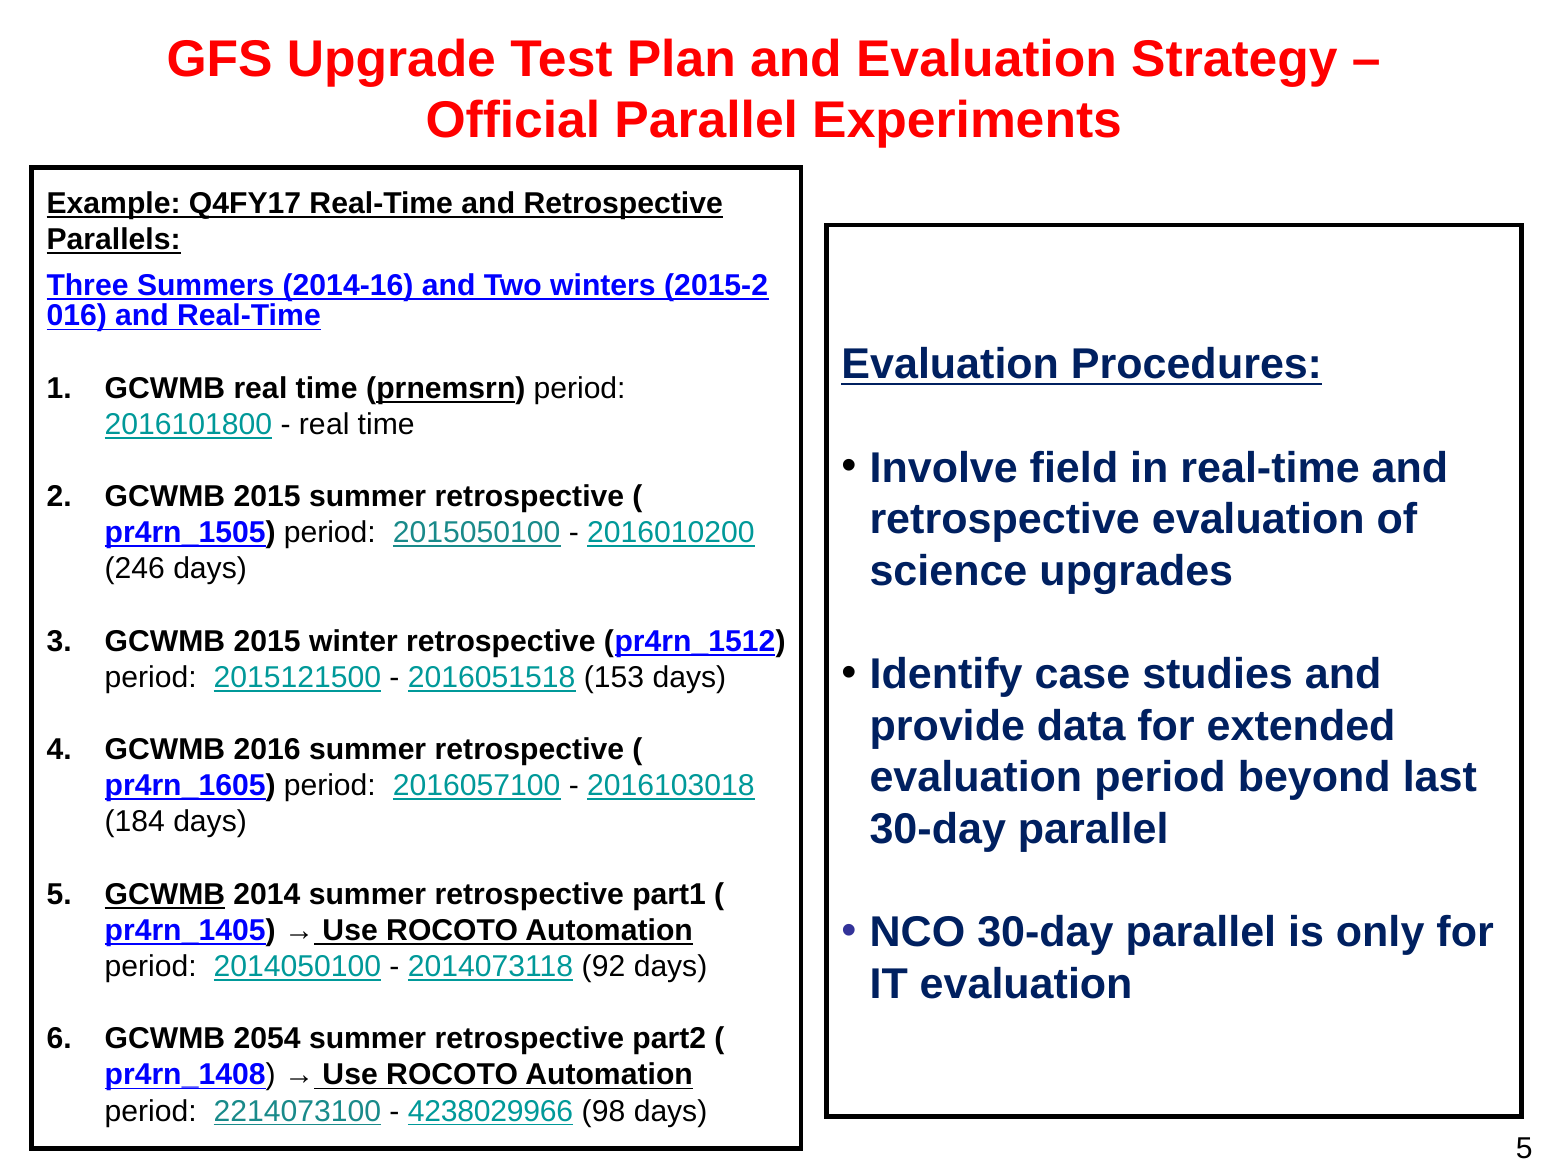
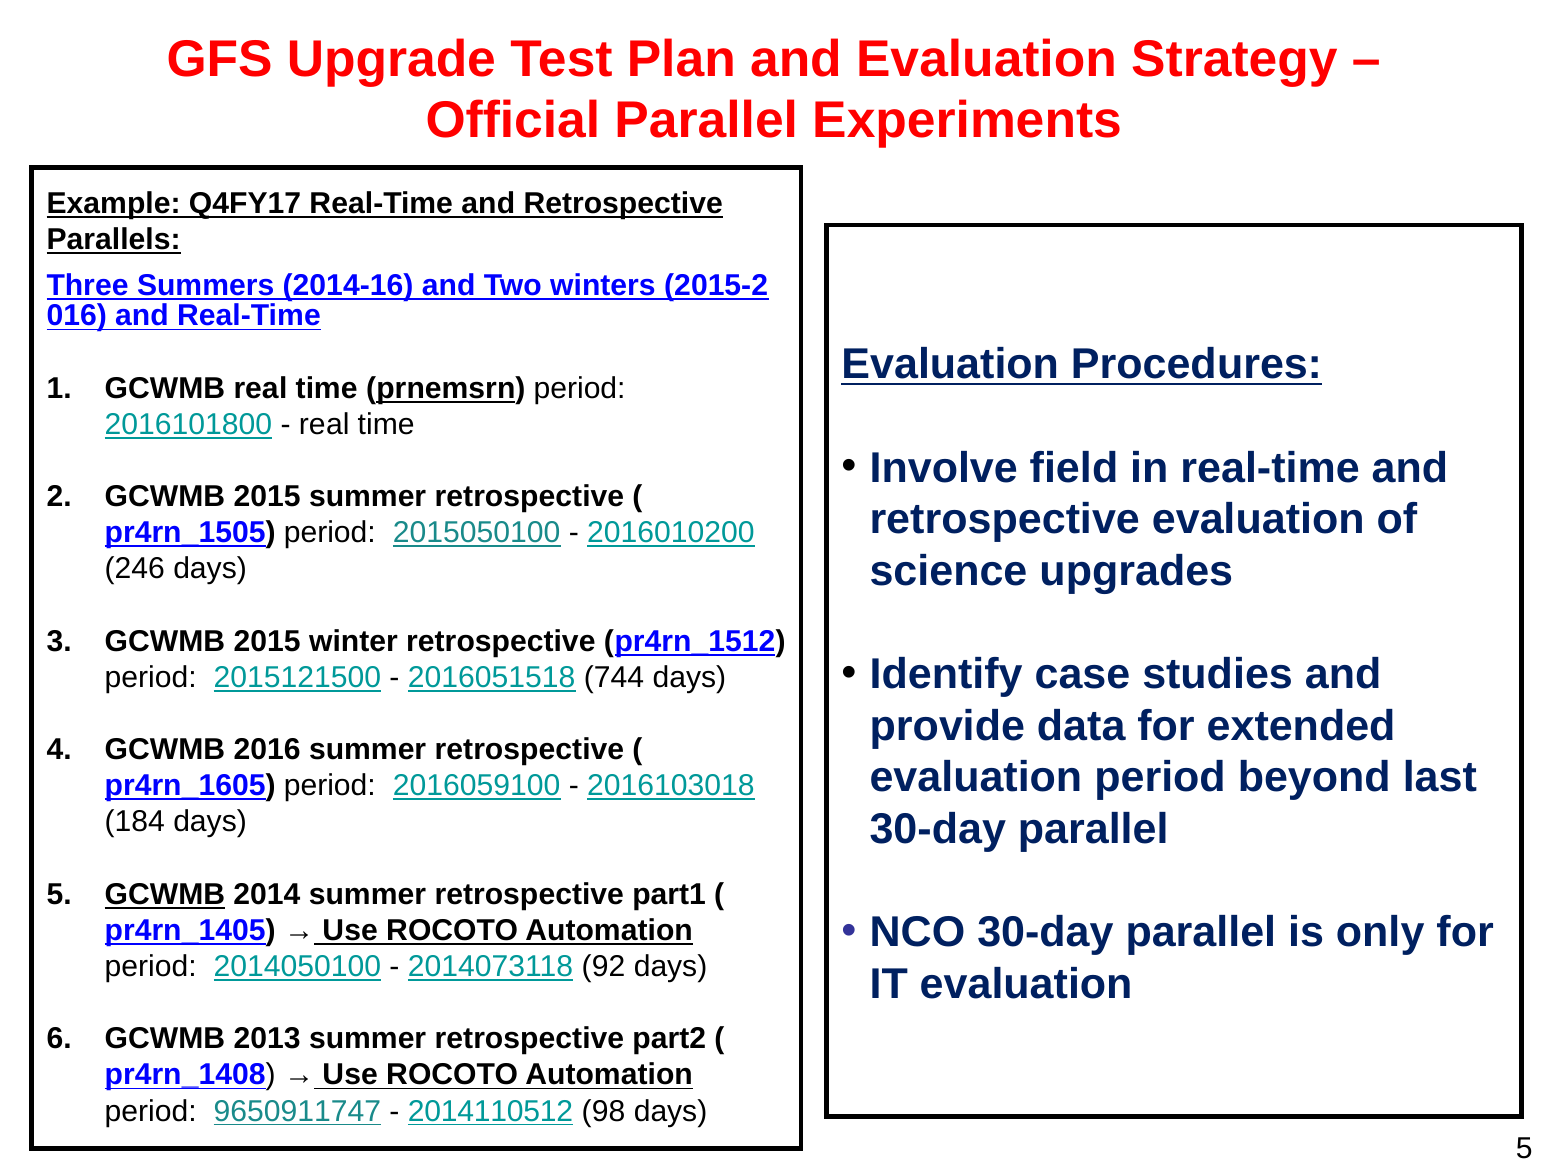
153: 153 -> 744 (614, 677)
2016057100: 2016057100 -> 2016059100 (477, 786)
2054: 2054 -> 2013 (267, 1039)
2214073100: 2214073100 -> 9650911747 (297, 1111)
4238029966: 4238029966 -> 2014110512 (491, 1111)
